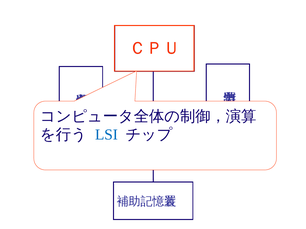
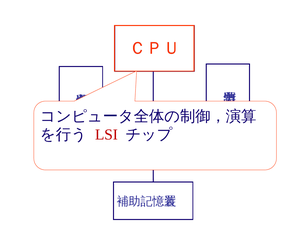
LSI colour: blue -> red (107, 135)
